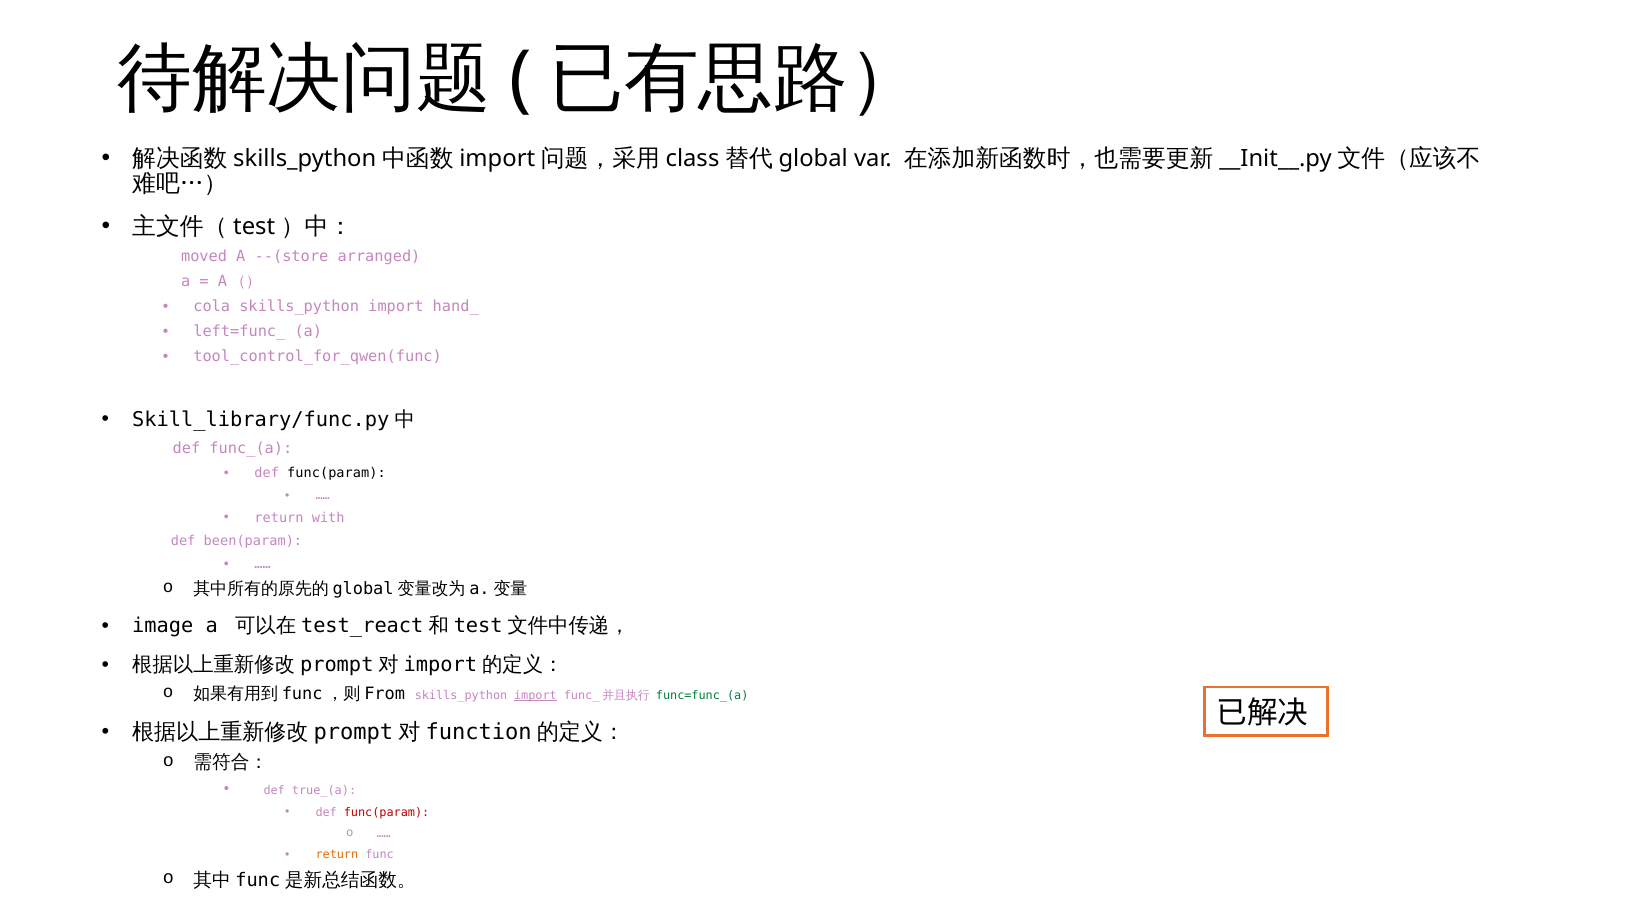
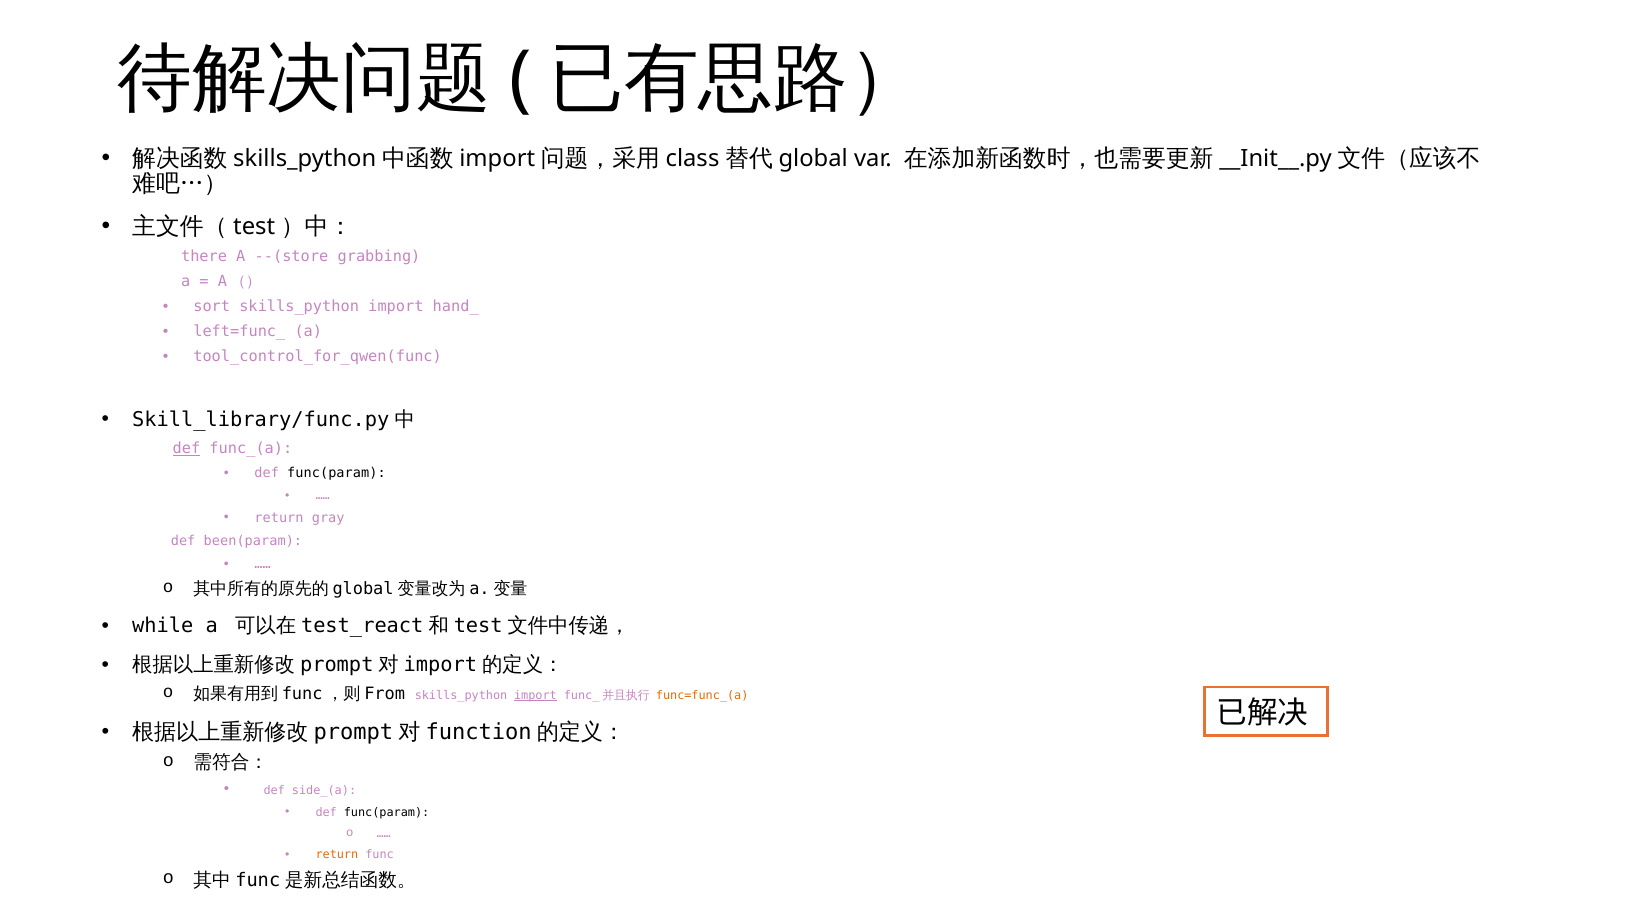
moved: moved -> there (204, 256)
arranged: arranged -> grabbing (379, 256)
cola: cola -> sort (212, 306)
def underline: none -> present (187, 449)
with: with -> gray (328, 518)
image: image -> while (163, 626)
func=func_(a colour: green -> orange (702, 695)
true_(a: true_(a -> side_(a (324, 790)
func(param colour: red -> black (387, 812)
